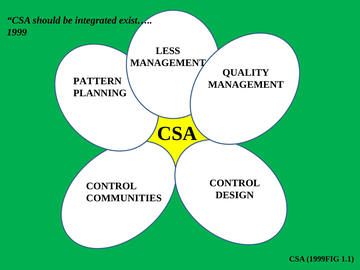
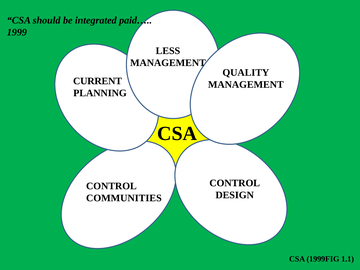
exist…: exist… -> paid… (136, 20)
PATTERN: PATTERN -> CURRENT (98, 81)
